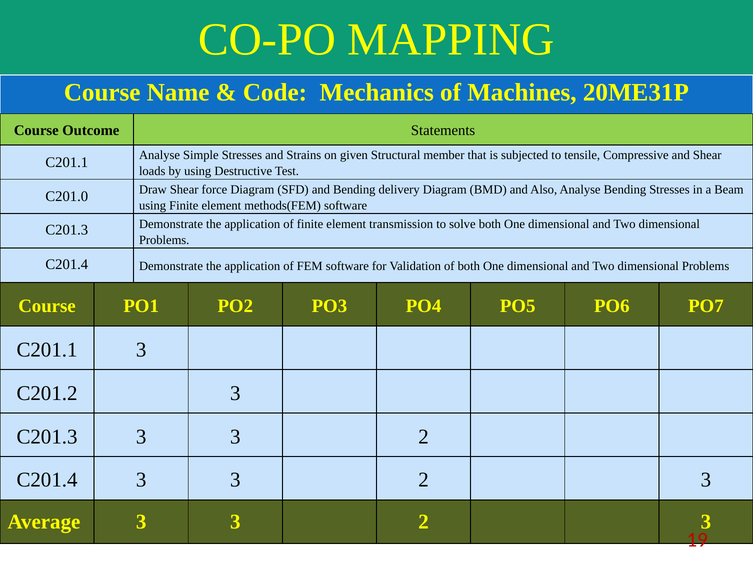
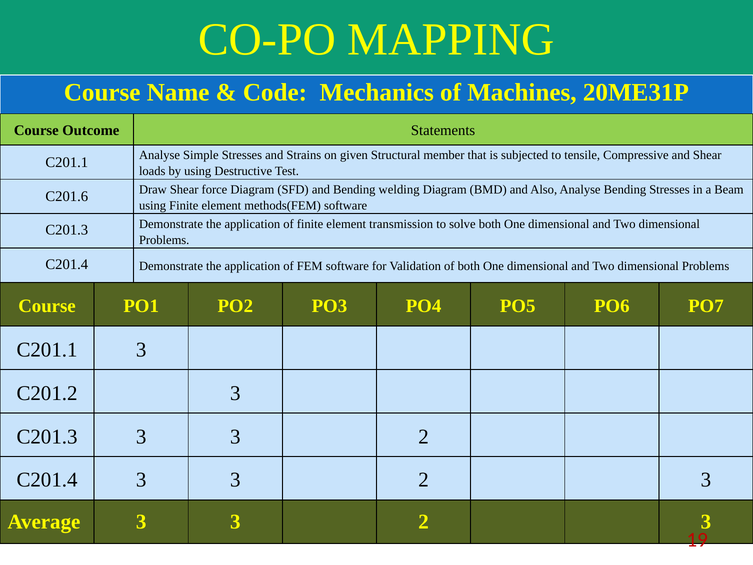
C201.0: C201.0 -> C201.6 (67, 196)
delivery: delivery -> welding (399, 189)
